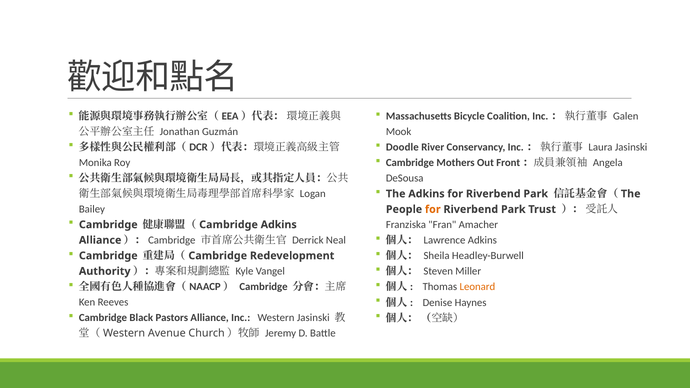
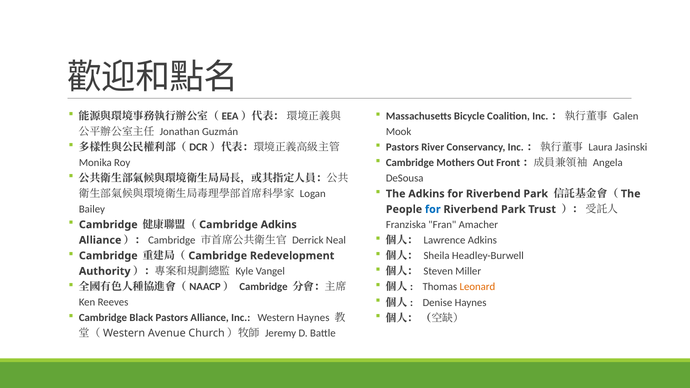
Doodle: Doodle -> Pastors (402, 147)
for colour: orange -> blue (433, 209)
Western Jasinski: Jasinski -> Haynes (313, 318)
